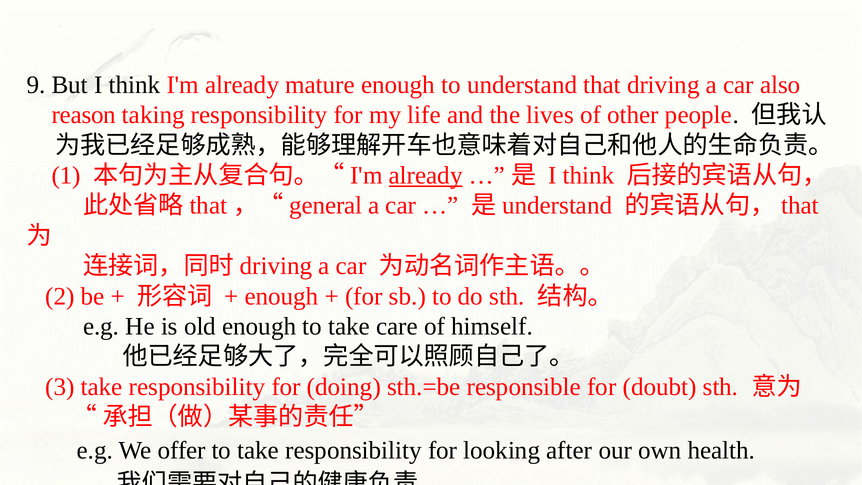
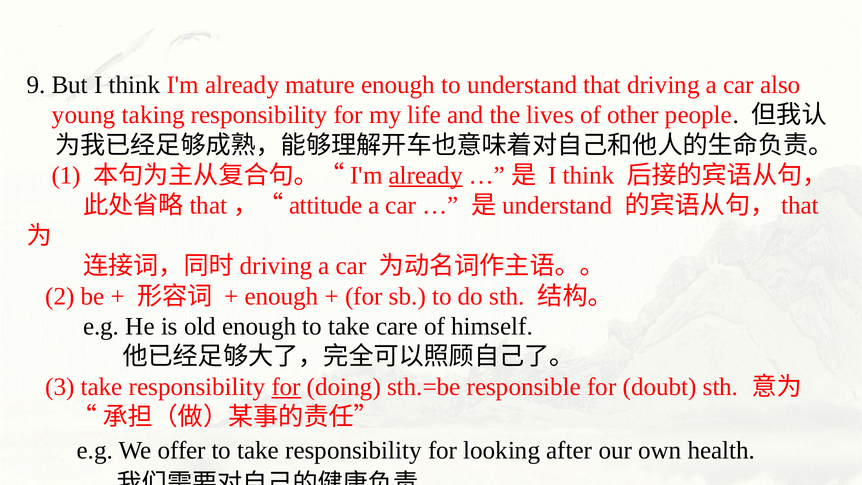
reason: reason -> young (84, 115)
general: general -> attitude (326, 206)
for underline: none -> present (286, 387)
